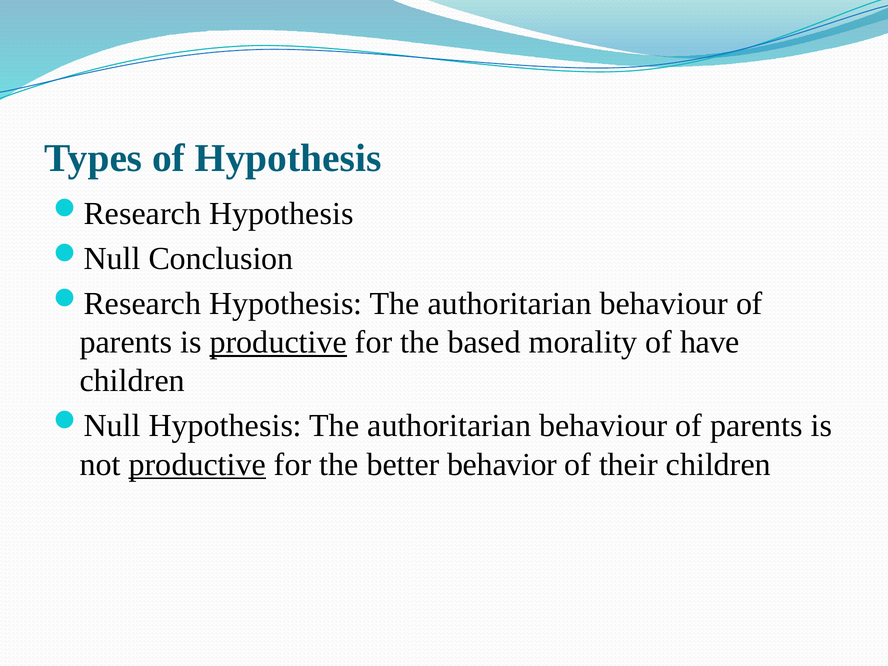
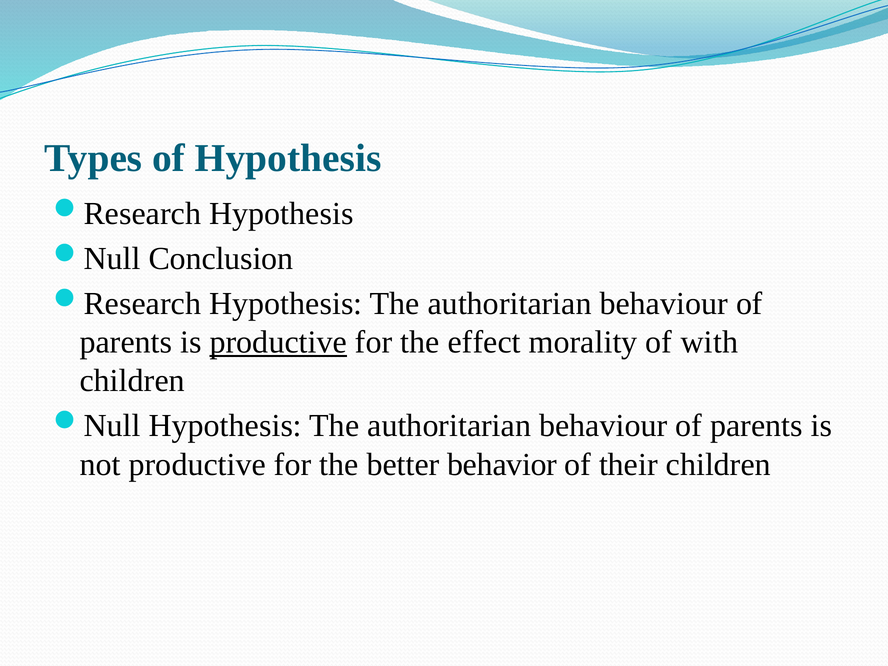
based: based -> effect (484, 342)
have: have -> with (709, 342)
productive underline: present -> none (197, 464)
